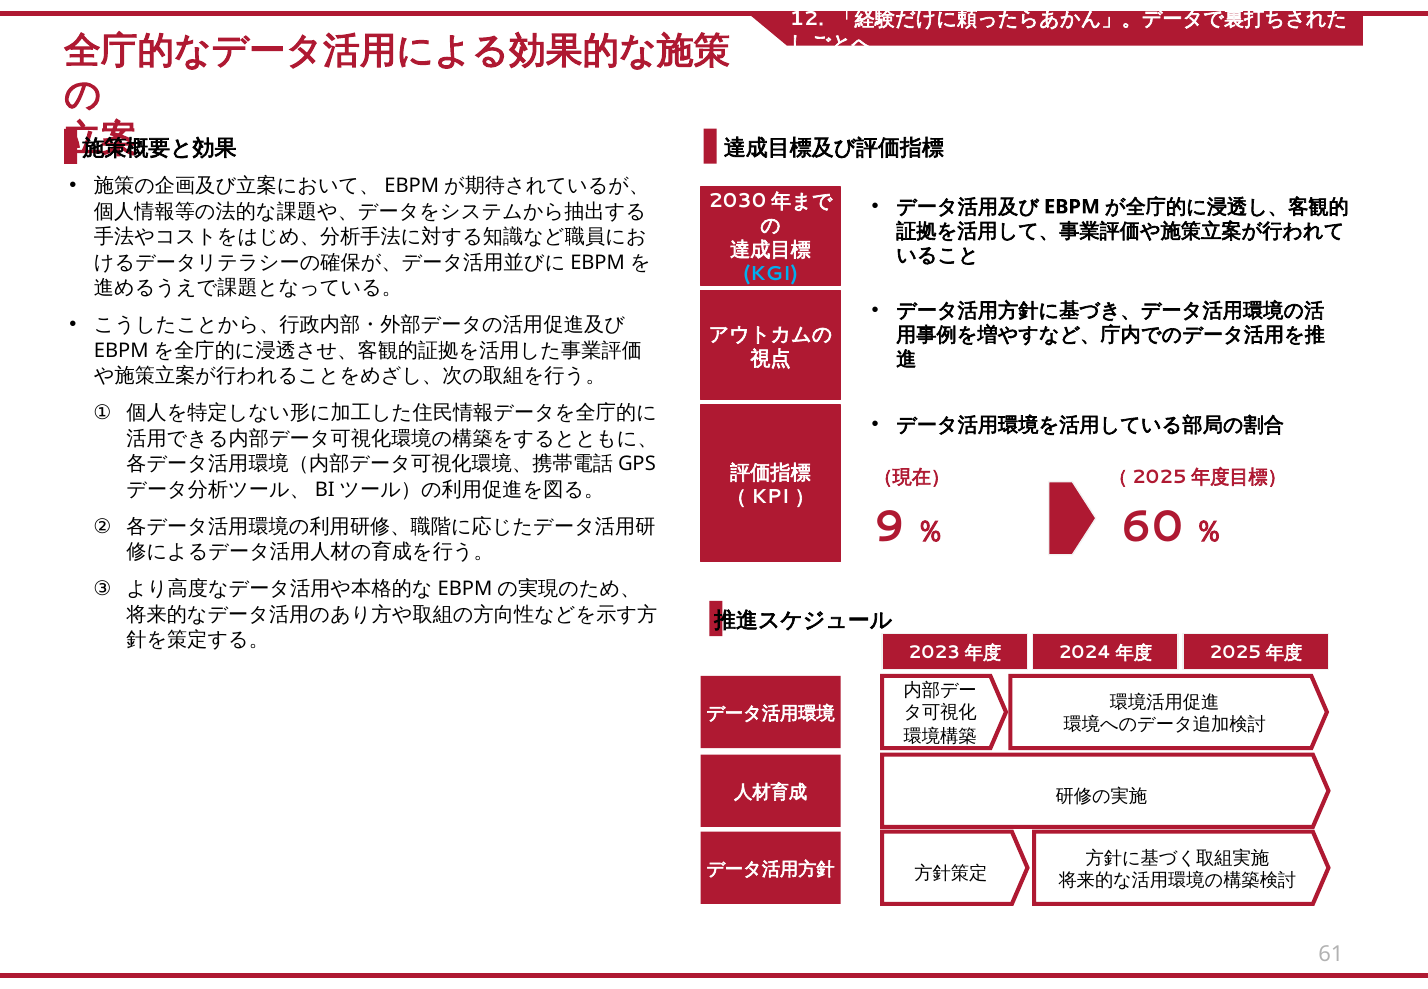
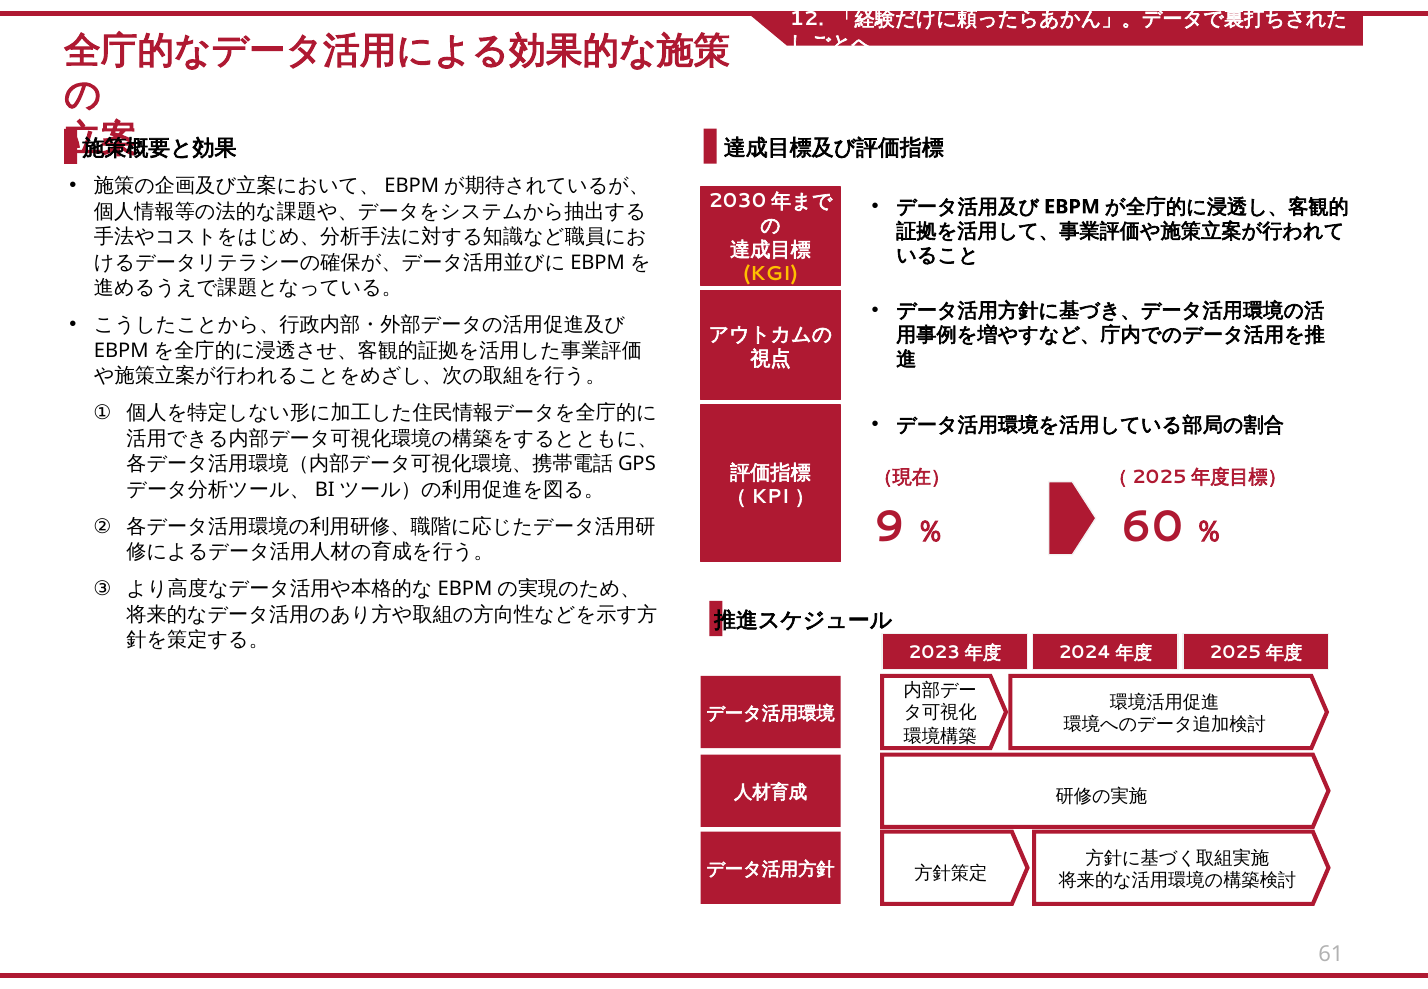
KGI colour: light blue -> yellow (770, 274)
